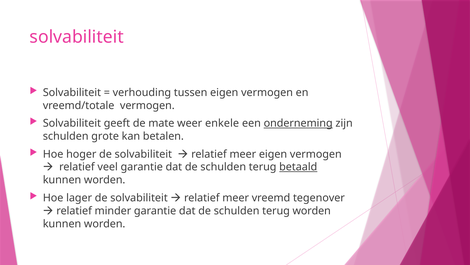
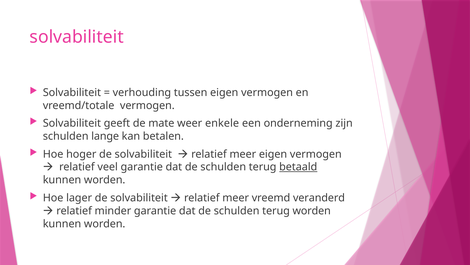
onderneming underline: present -> none (298, 123)
grote: grote -> lange (105, 136)
tegenover: tegenover -> veranderd (319, 197)
